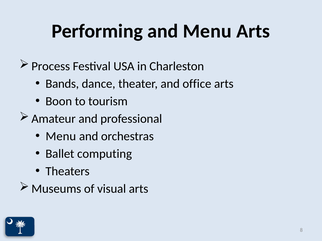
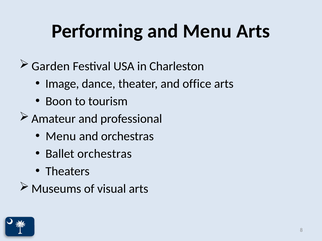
Process: Process -> Garden (51, 66)
Bands: Bands -> Image (62, 84)
Ballet computing: computing -> orchestras (105, 154)
